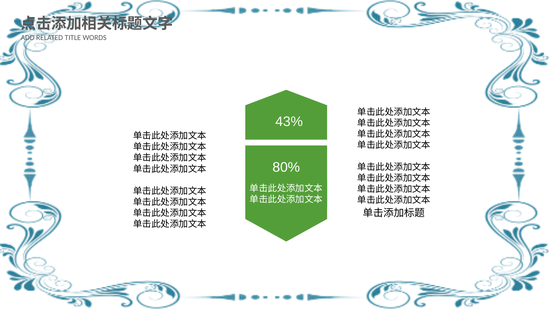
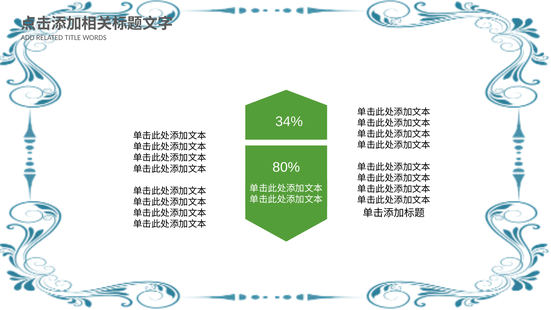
43%: 43% -> 34% (289, 122)
